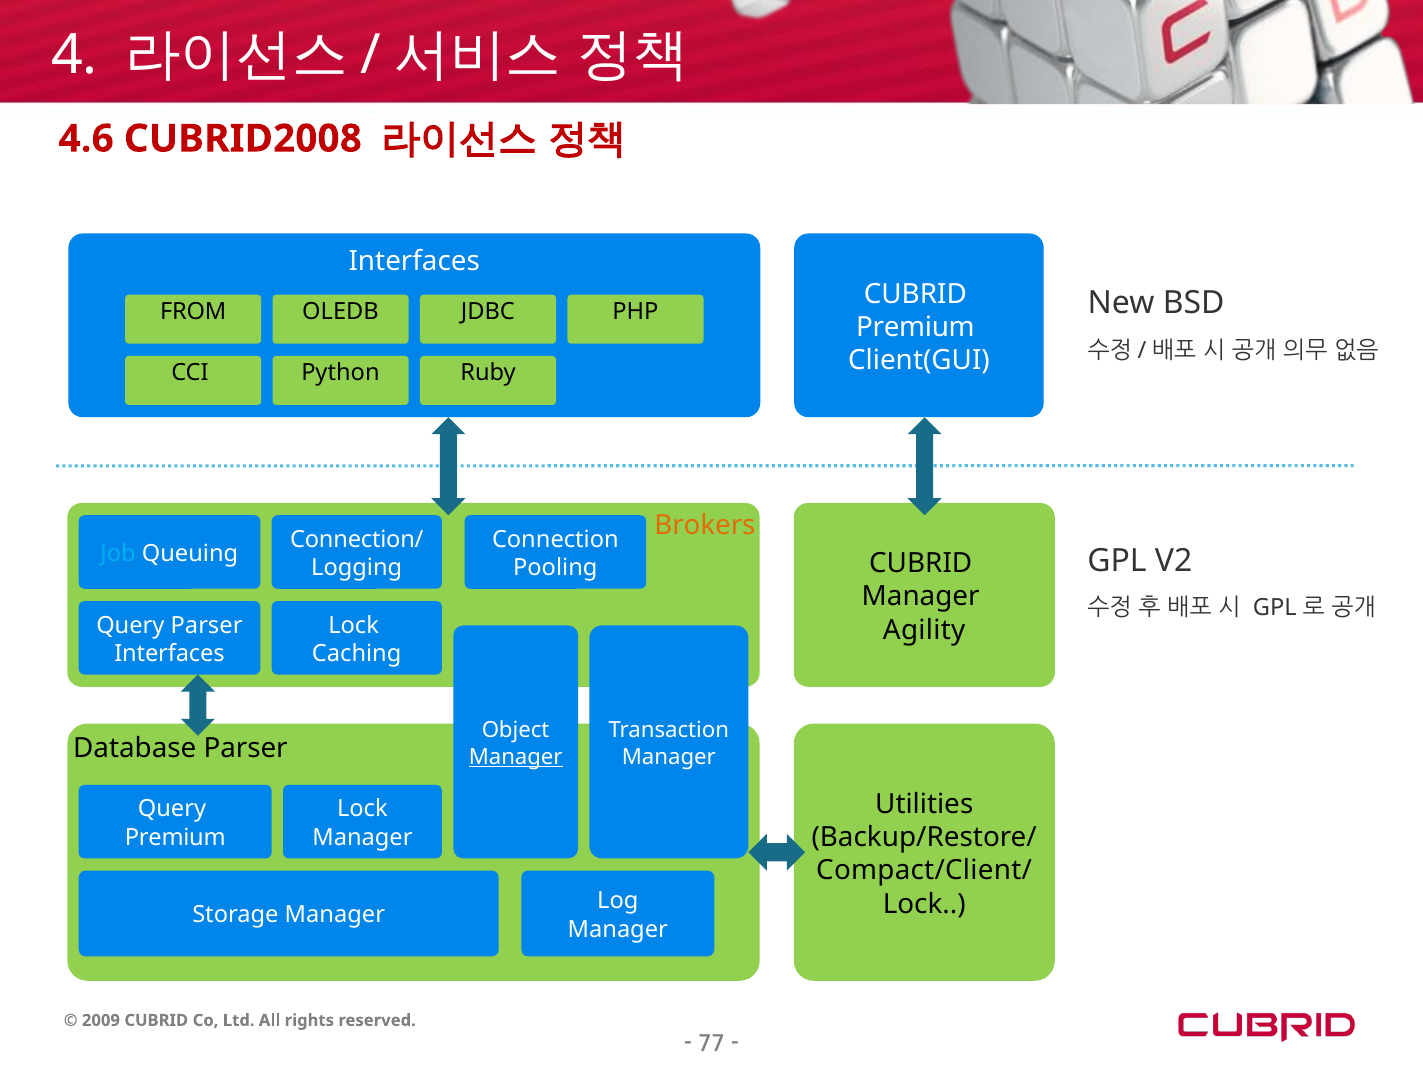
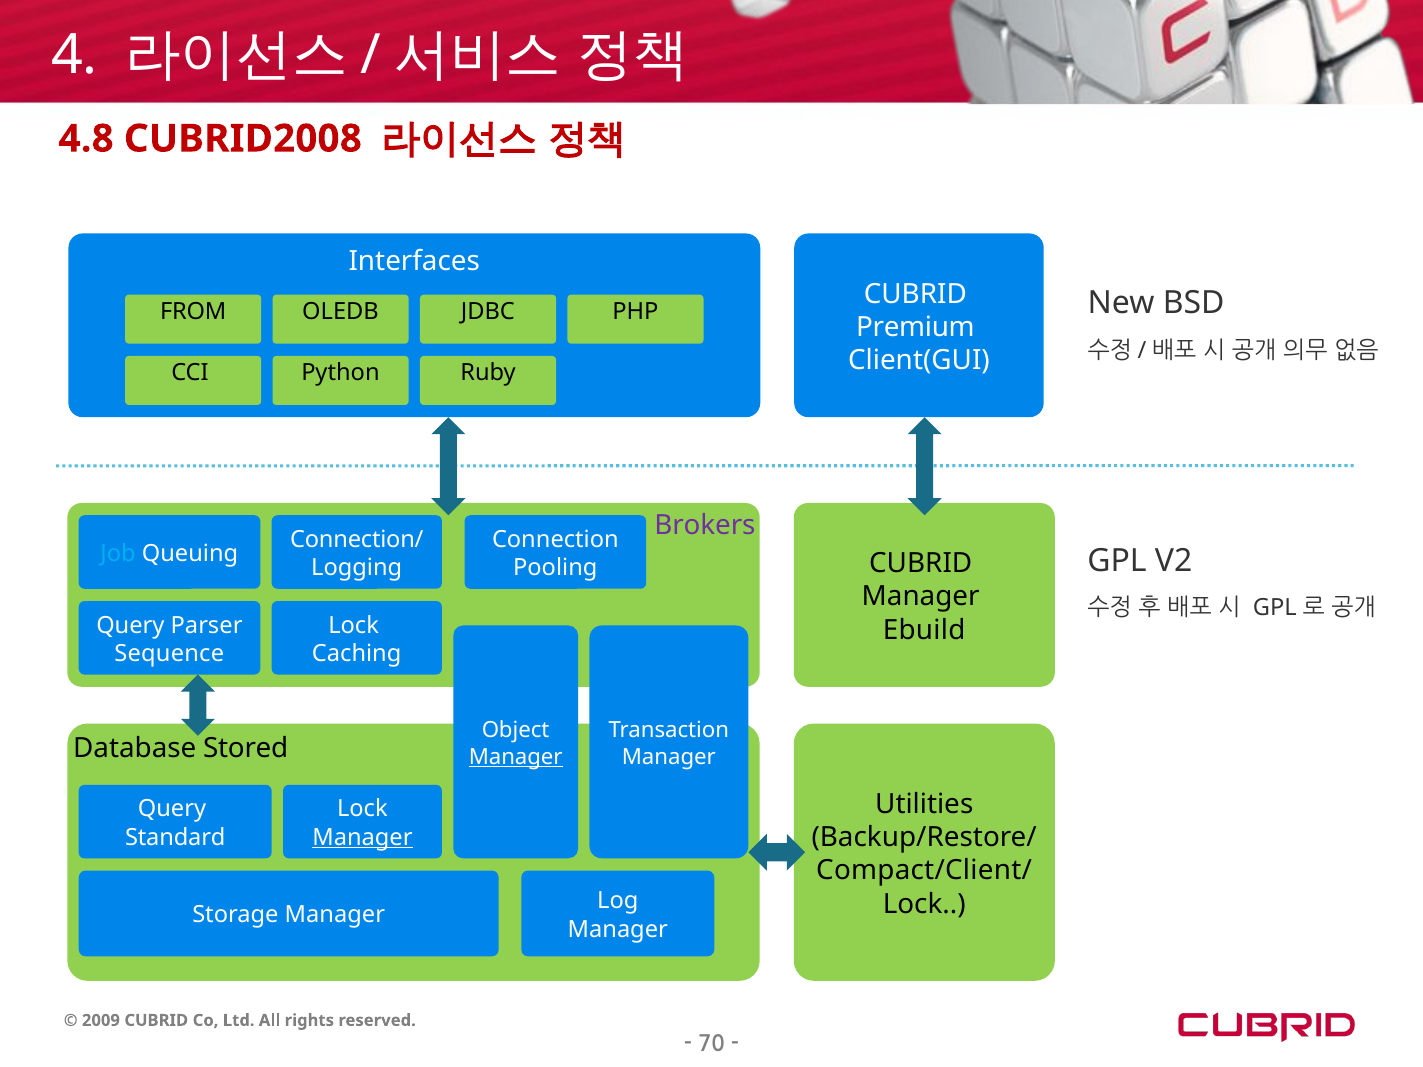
4.6: 4.6 -> 4.8 (86, 139)
Brokers colour: orange -> purple (705, 526)
Agility: Agility -> Ebuild (924, 630)
Interfaces: Interfaces -> Sequence (169, 654)
Database Parser: Parser -> Stored (246, 748)
Premium: Premium -> Standard (175, 838)
Manager underline: none -> present (362, 838)
77: 77 -> 70 (711, 1044)
